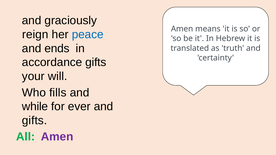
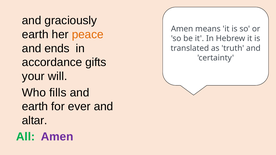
reign: reign -> earth (35, 34)
peace colour: blue -> orange (88, 34)
while: while -> earth (35, 107)
gifts: gifts -> altar (35, 121)
